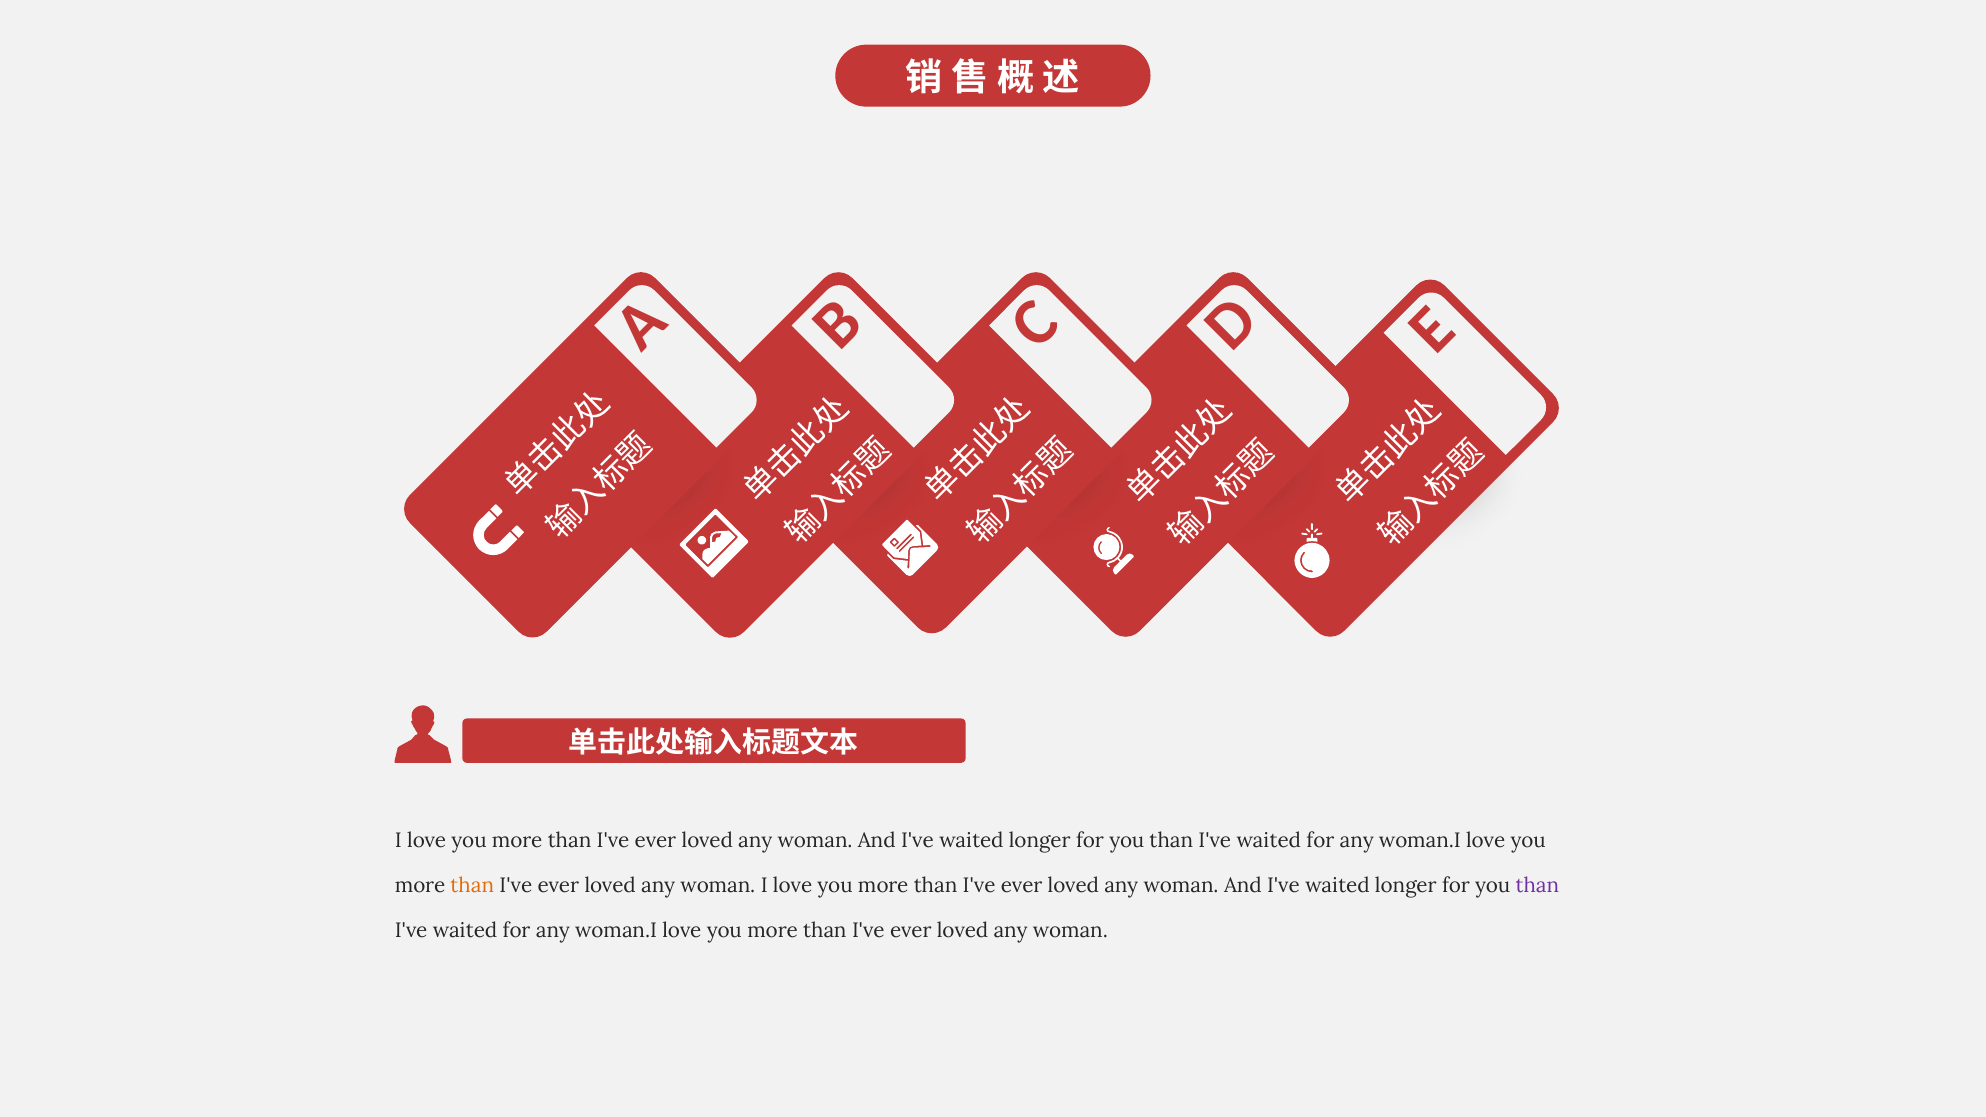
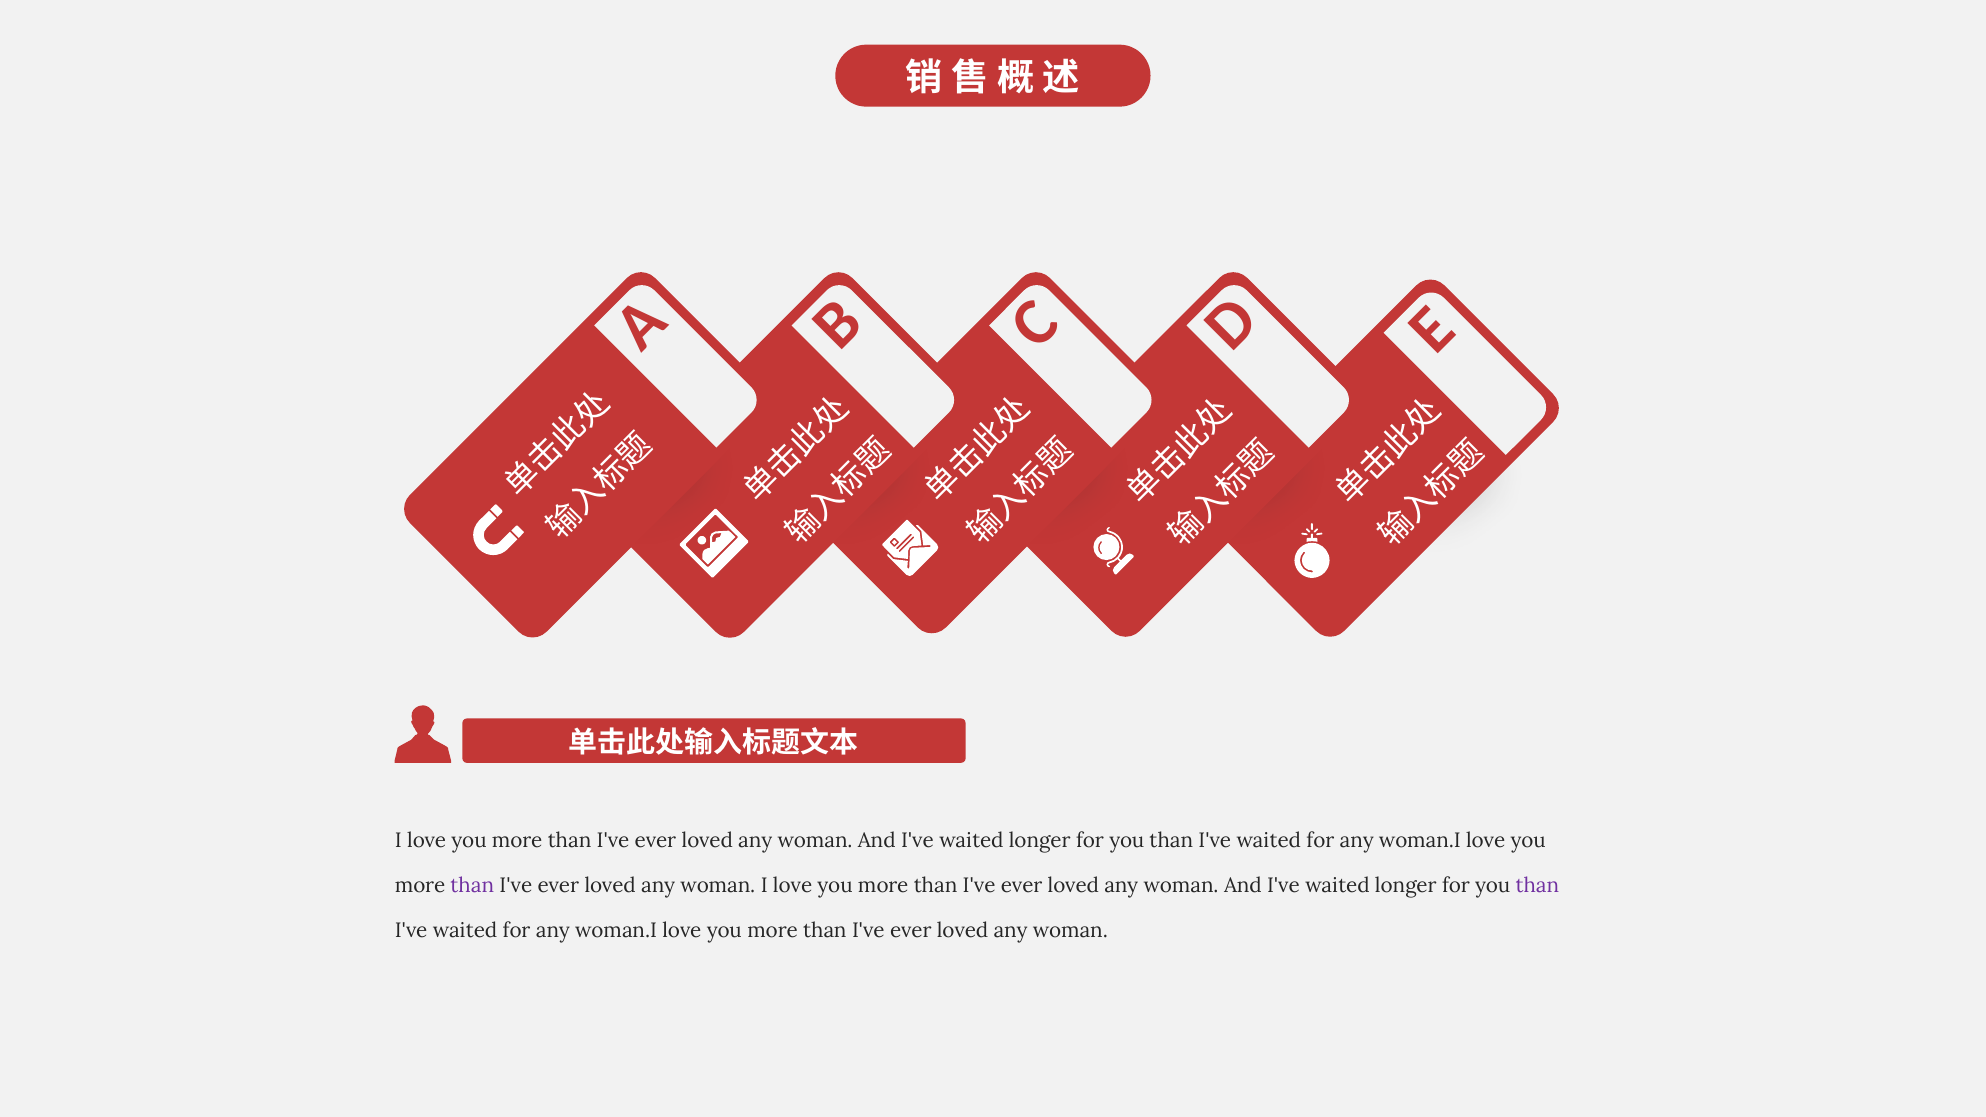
than colour: orange -> purple (472, 886)
